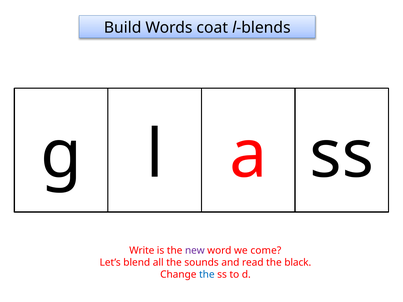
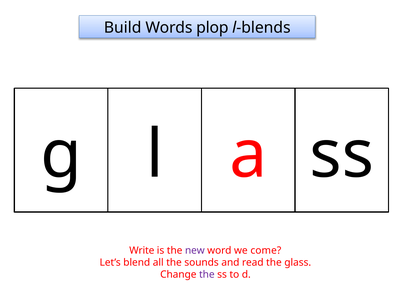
coat: coat -> plop (212, 28)
black: black -> glass (298, 263)
the colour: blue -> purple (207, 275)
